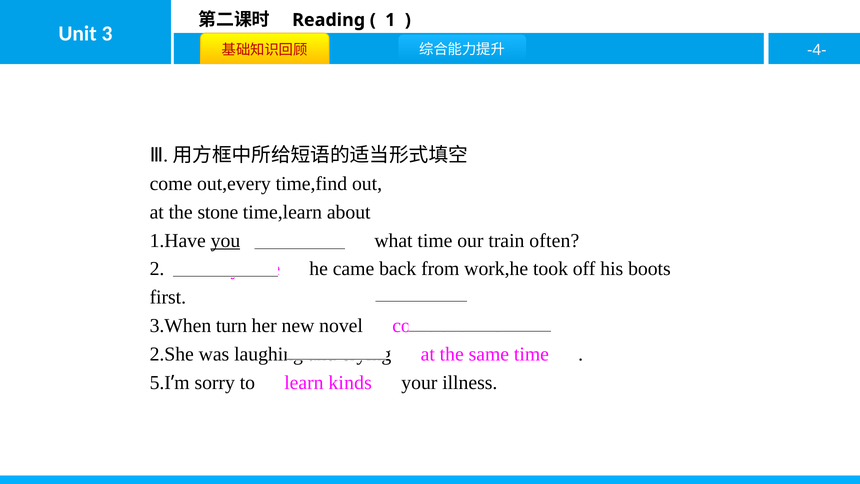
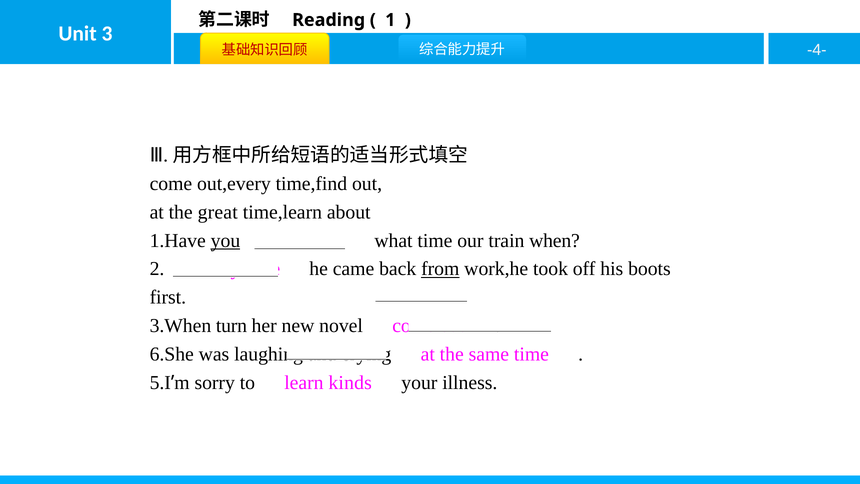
stone: stone -> great (218, 212)
often: often -> when (554, 240)
from underline: none -> present (440, 269)
2.She: 2.She -> 6.She (172, 354)
